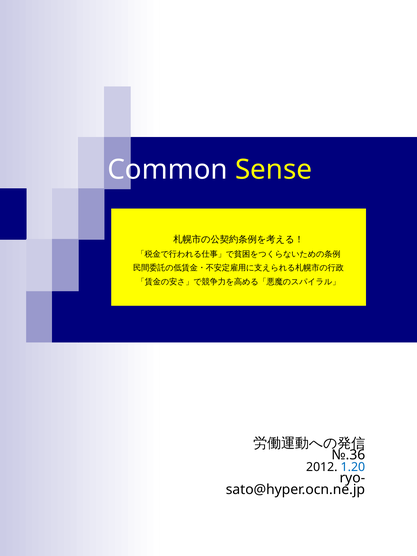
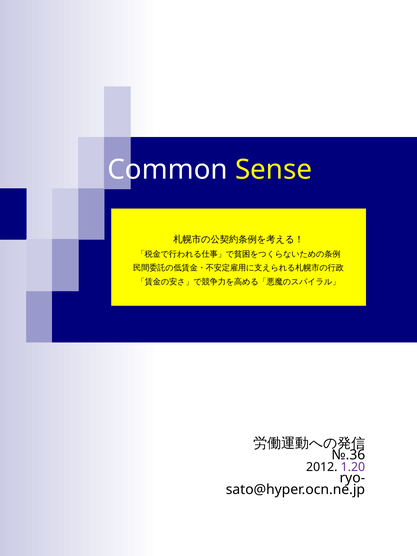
1.20 colour: blue -> purple (353, 467)
